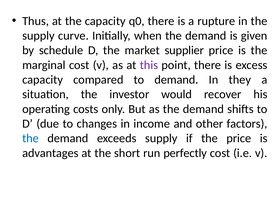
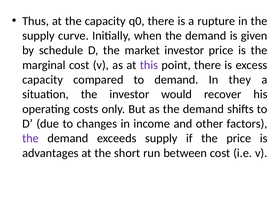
market supplier: supplier -> investor (184, 50)
the colour: blue -> purple (31, 138)
perfectly: perfectly -> between (185, 153)
